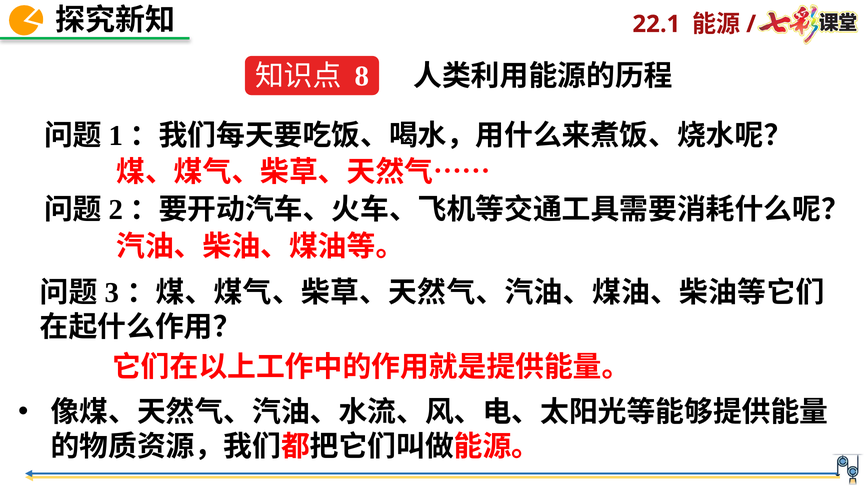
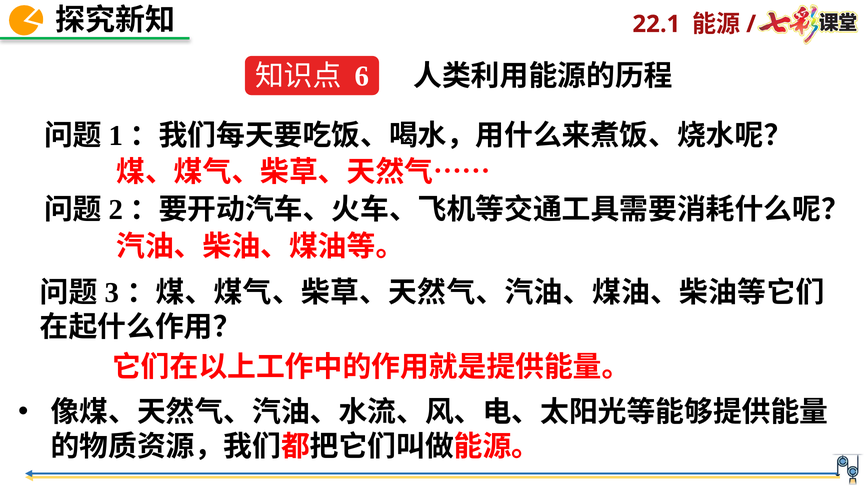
8: 8 -> 6 (362, 76)
